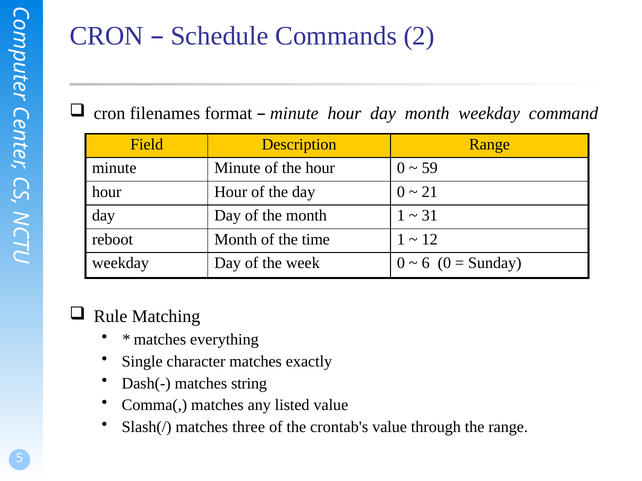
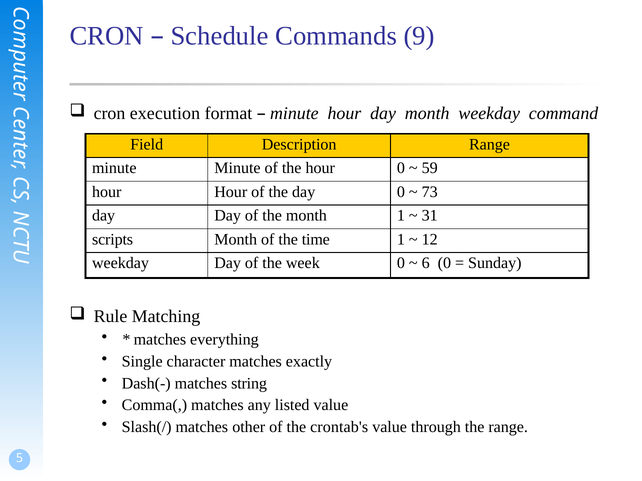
2: 2 -> 9 (419, 36)
filenames: filenames -> execution (165, 114)
21: 21 -> 73 (430, 192)
reboot: reboot -> scripts (113, 240)
three: three -> other (249, 428)
